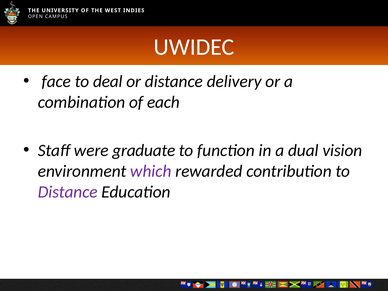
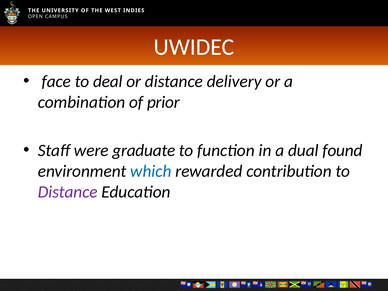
each: each -> prior (163, 102)
vision: vision -> found (342, 150)
which colour: purple -> blue (151, 171)
